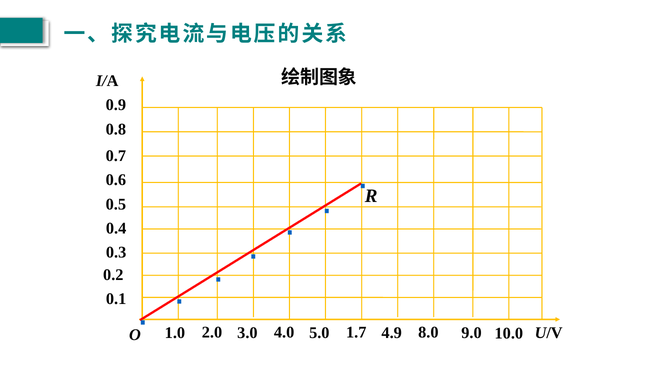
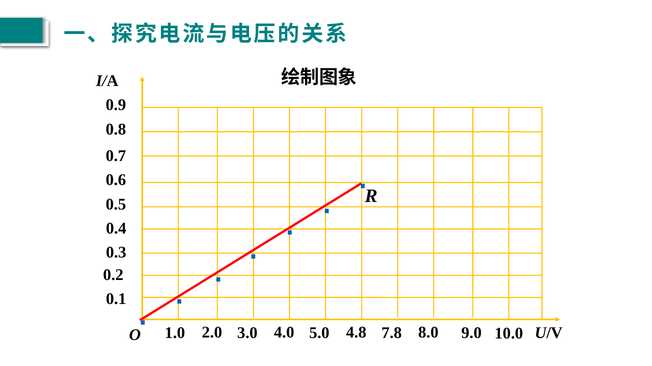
4.9: 4.9 -> 7.8 (392, 333)
1.7: 1.7 -> 4.8 (356, 333)
